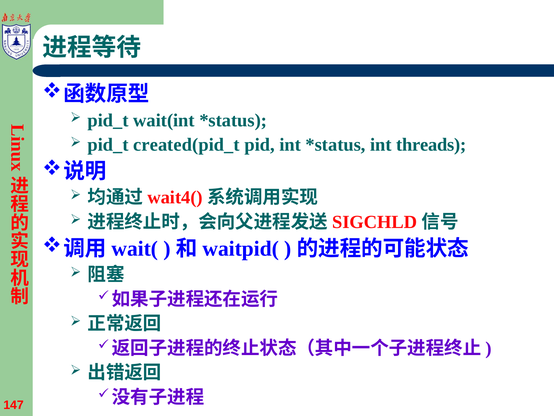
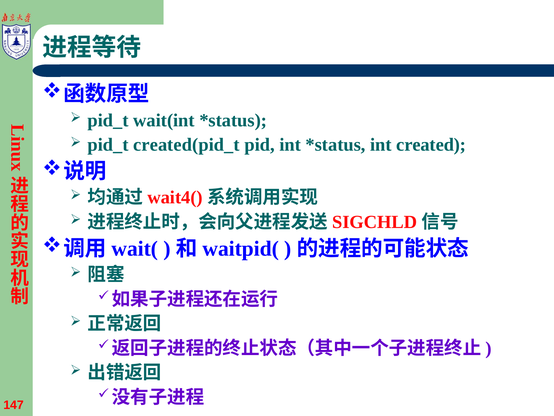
threads: threads -> created (431, 145)
